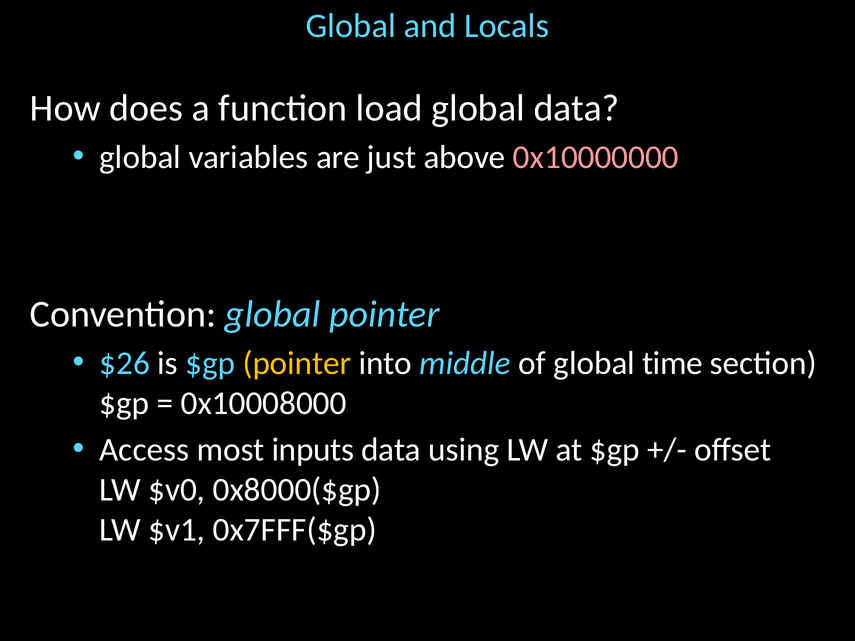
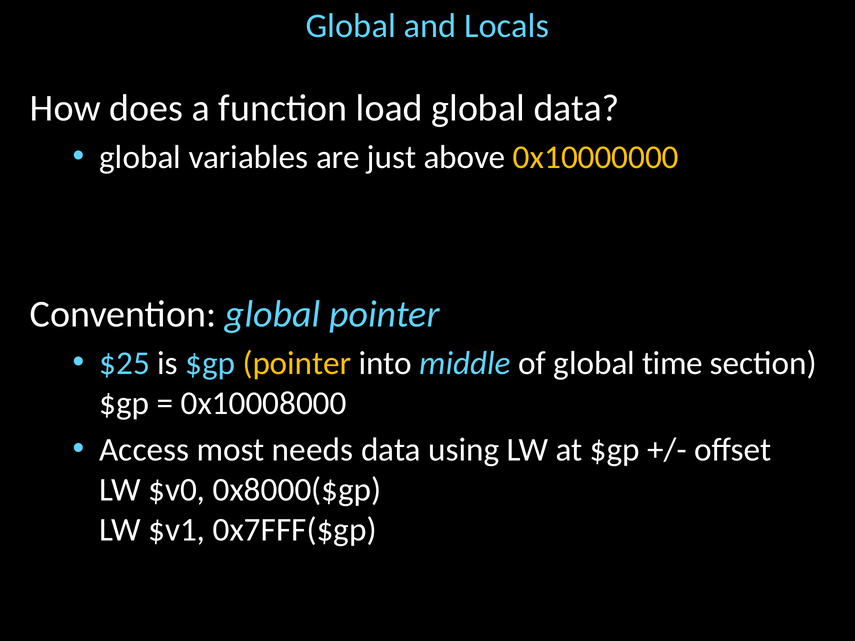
0x10000000 colour: pink -> yellow (596, 157)
$26: $26 -> $25 (125, 363)
inputs: inputs -> needs (313, 450)
